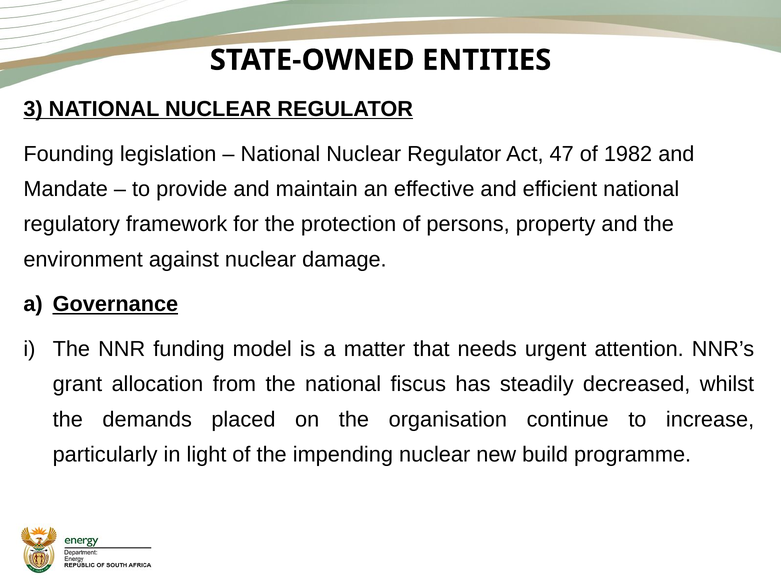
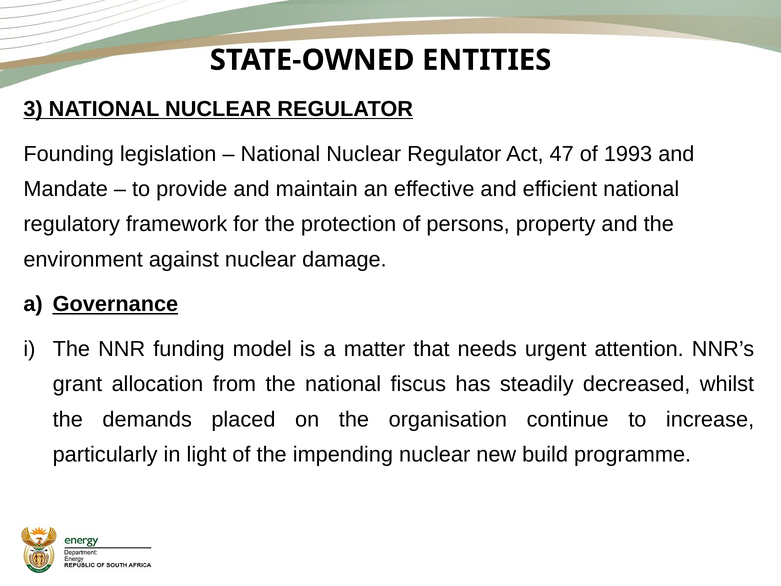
1982: 1982 -> 1993 (628, 154)
